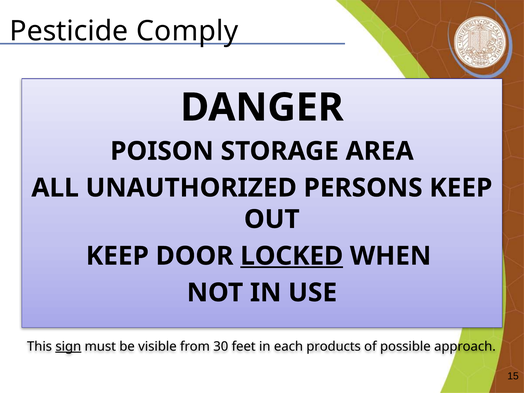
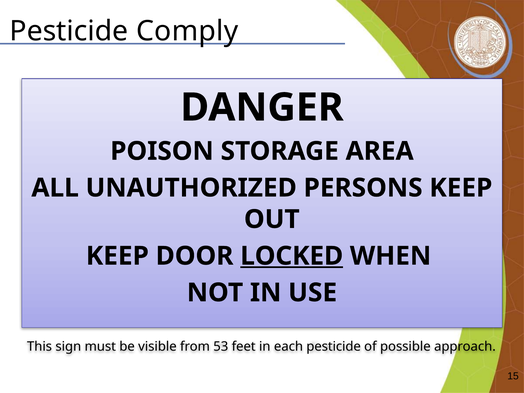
sign underline: present -> none (68, 346)
30: 30 -> 53 (221, 346)
each products: products -> pesticide (334, 346)
